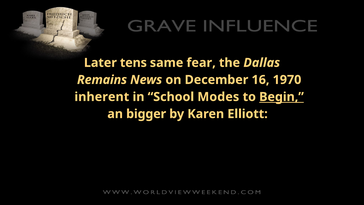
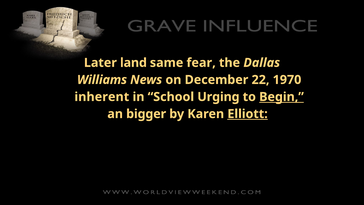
tens: tens -> land (133, 63)
Remains: Remains -> Williams (102, 80)
16: 16 -> 22 (261, 80)
Modes: Modes -> Urging (218, 97)
Elliott underline: none -> present (248, 114)
